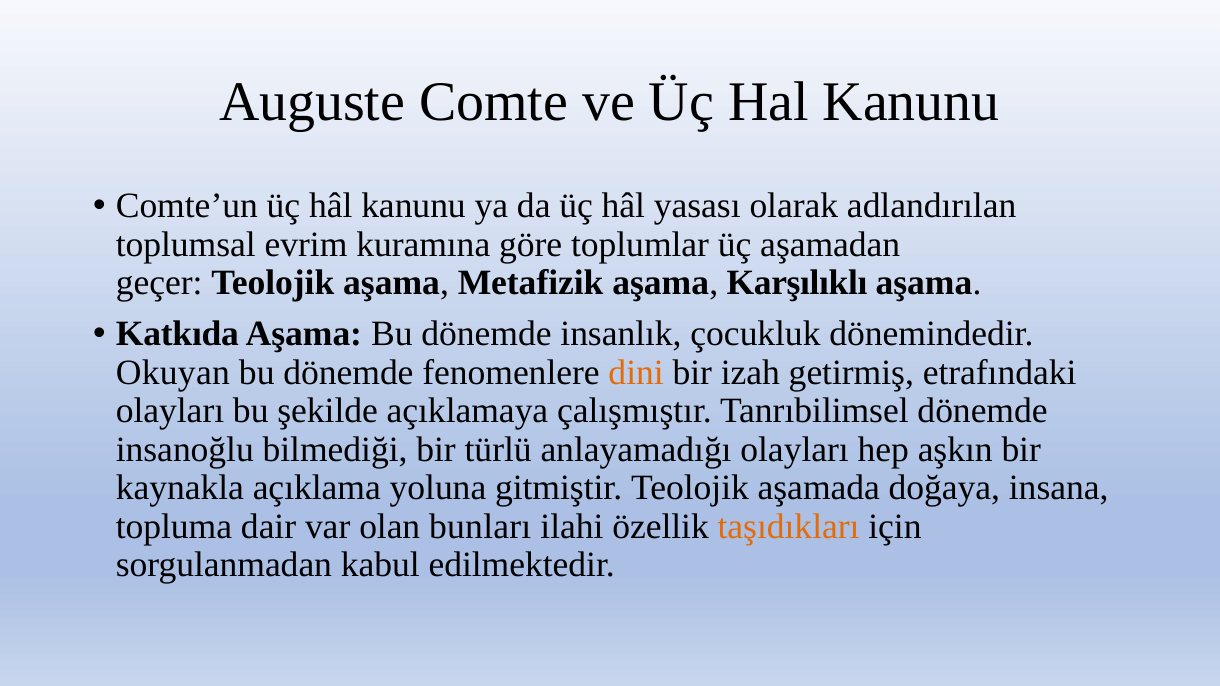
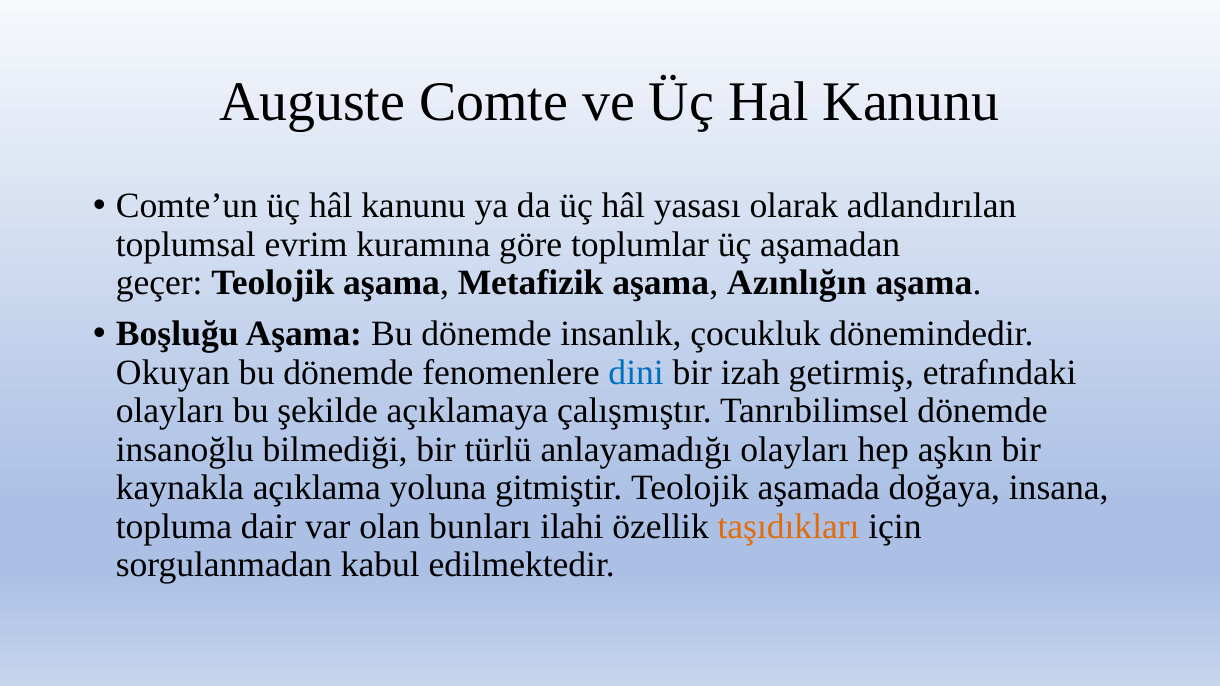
Karşılıklı: Karşılıklı -> Azınlığın (797, 283)
Katkıda: Katkıda -> Boşluğu (177, 334)
dini colour: orange -> blue (636, 373)
